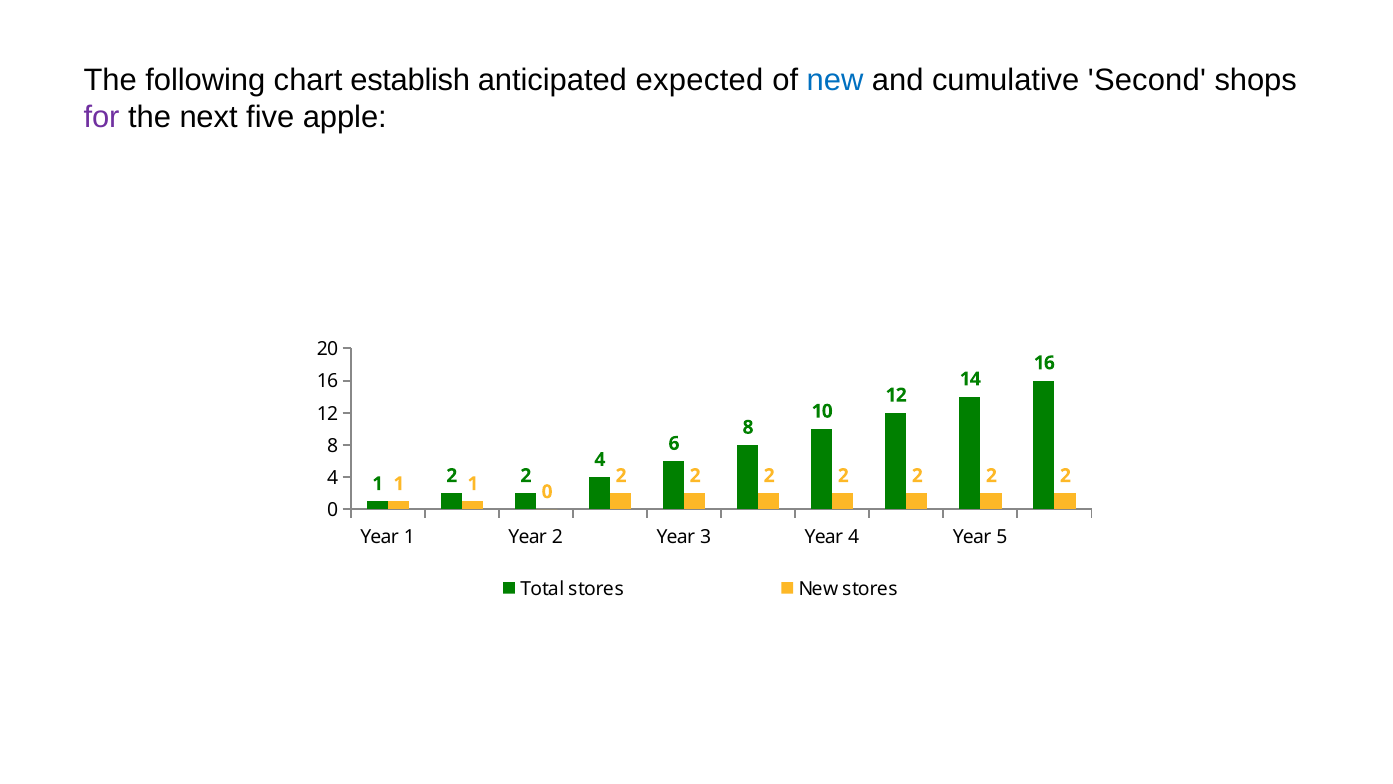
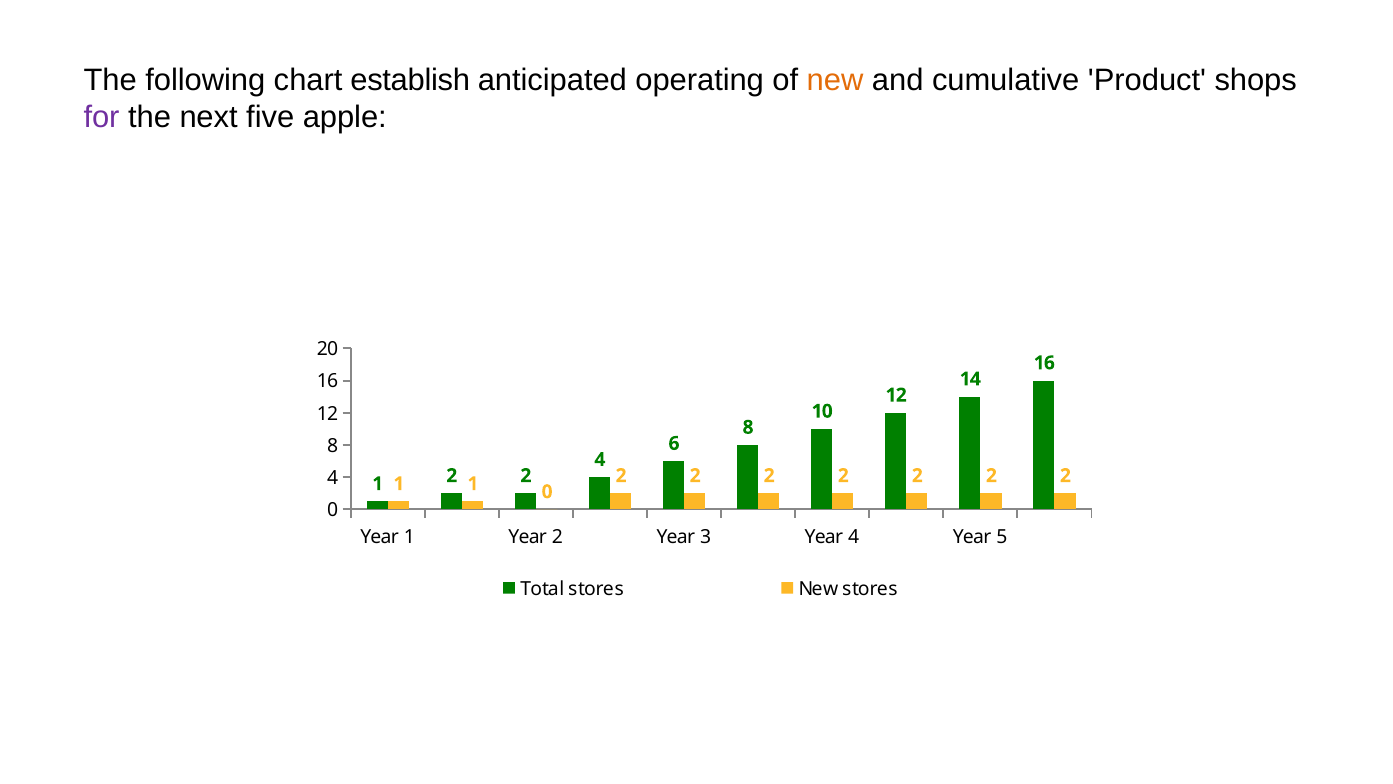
expected: expected -> operating (700, 80)
new colour: blue -> orange (835, 80)
Second: Second -> Product (1147, 80)
